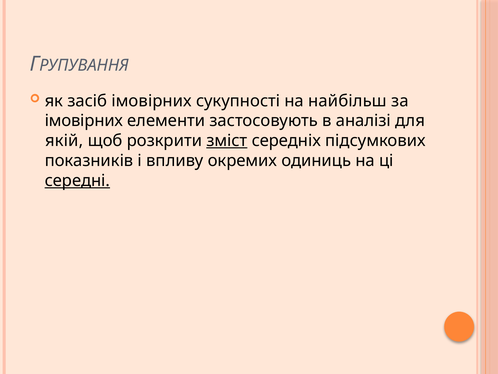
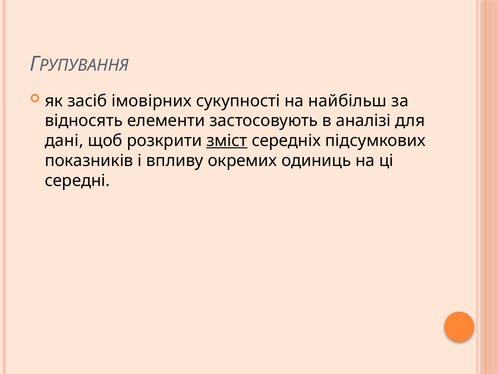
імовірних: імовірних -> відносять (84, 121)
якій: якій -> дані (64, 141)
середні underline: present -> none (77, 180)
